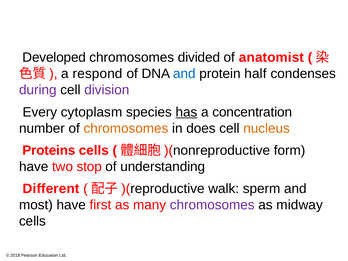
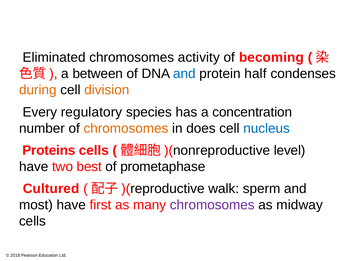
Developed: Developed -> Eliminated (54, 58)
divided: divided -> activity (199, 58)
anatomist: anatomist -> becoming (271, 58)
respond: respond -> between (98, 74)
during colour: purple -> orange (38, 90)
division colour: purple -> orange (107, 90)
cytoplasm: cytoplasm -> regulatory (92, 112)
has underline: present -> none (187, 112)
nucleus colour: orange -> blue (267, 128)
form: form -> level (290, 150)
stop: stop -> best (89, 167)
understanding: understanding -> prometaphase (163, 167)
Different: Different -> Cultured (51, 189)
